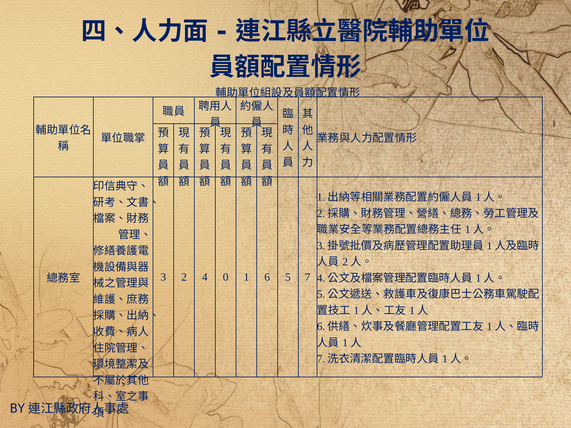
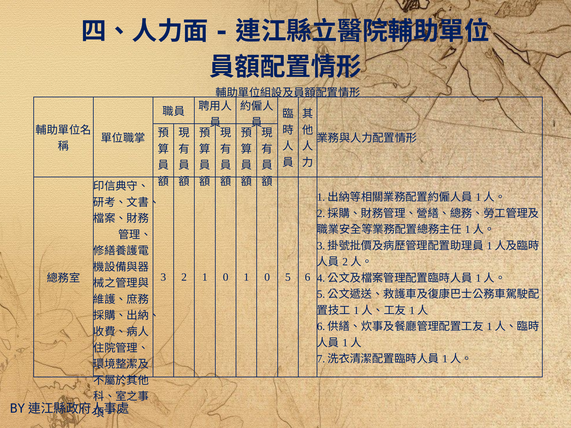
2 4: 4 -> 1 (205, 277)
0 1 6: 6 -> 0 (267, 277)
7: 7 -> 6 (308, 277)
